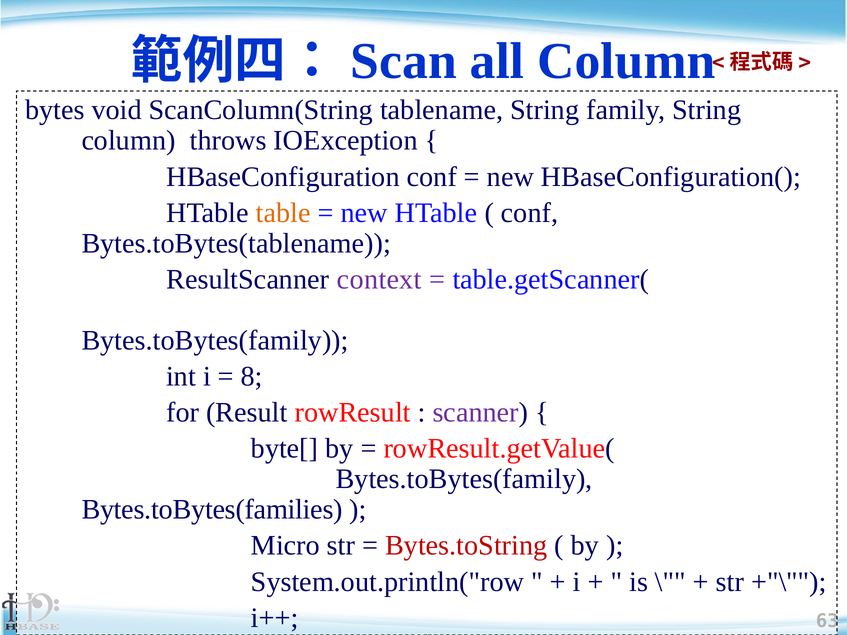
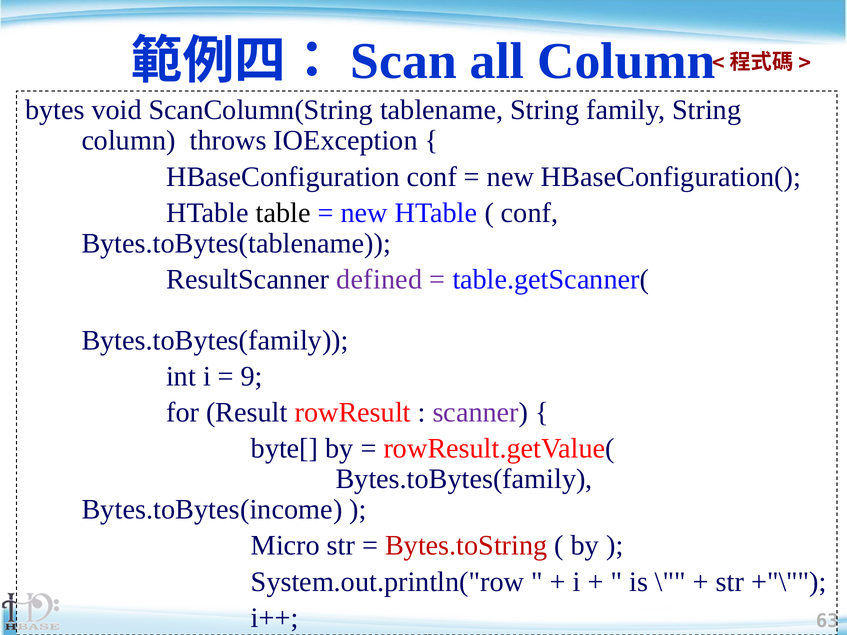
table colour: orange -> black (283, 213)
context: context -> defined (379, 279)
8: 8 -> 9 (252, 377)
Bytes.toBytes(families: Bytes.toBytes(families -> Bytes.toBytes(income (212, 510)
